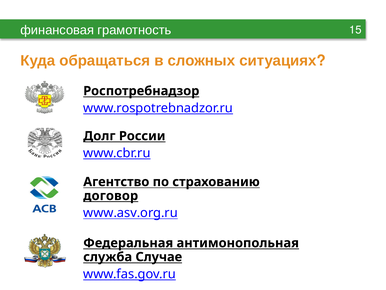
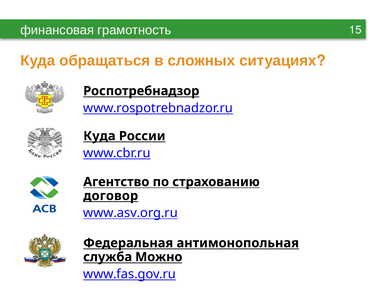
Долг: Долг -> Куда (99, 136)
Случае: Случае -> Можно (159, 257)
